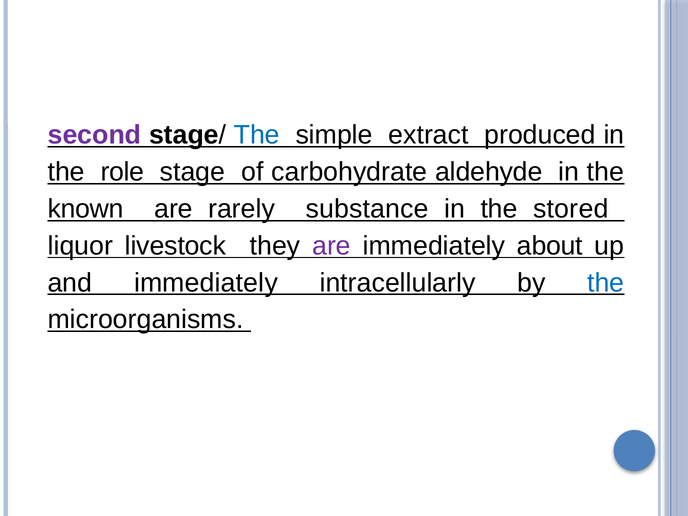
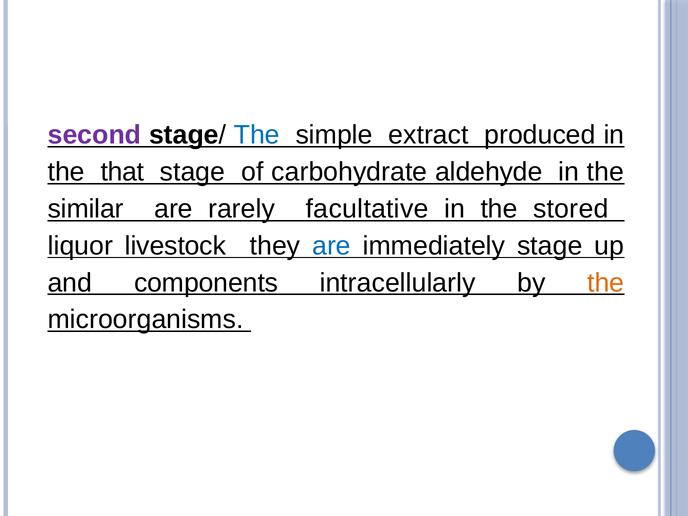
role: role -> that (122, 172)
known: known -> similar (86, 209)
substance: substance -> facultative (367, 209)
are colour: purple -> blue (332, 246)
immediately about: about -> stage (550, 246)
and immediately: immediately -> components (206, 283)
the colour: blue -> orange (606, 283)
